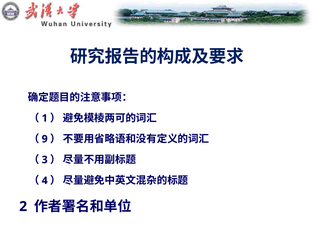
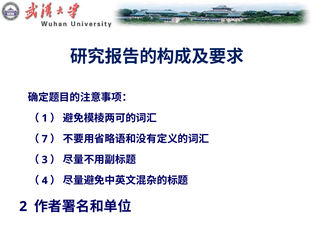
9: 9 -> 7 (45, 139)
